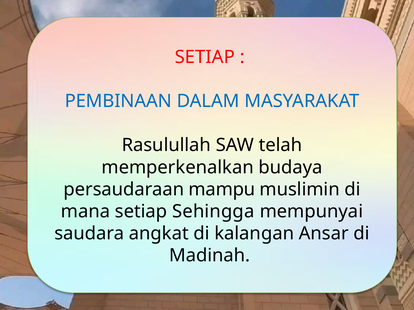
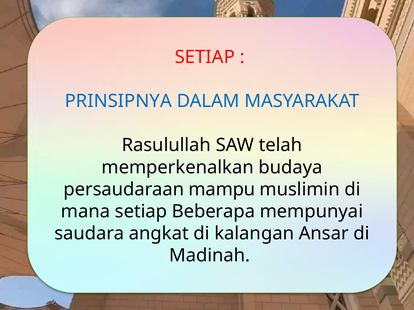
PEMBINAAN: PEMBINAAN -> PRINSIPNYA (118, 101)
Sehingga: Sehingga -> Beberapa (213, 212)
